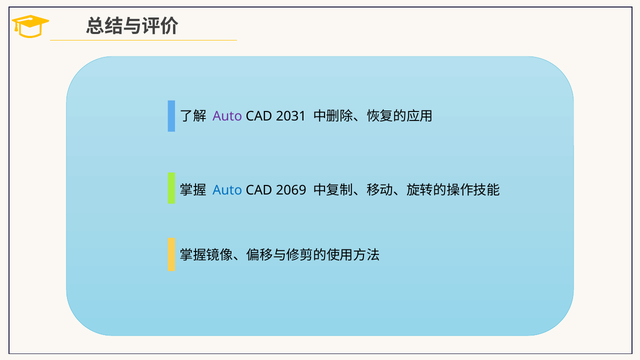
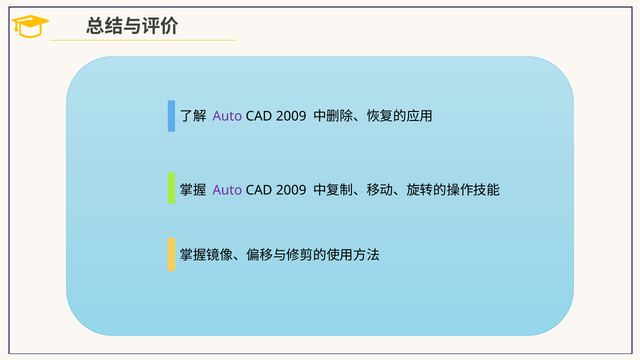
2031: 2031 -> 2009 (291, 117)
Auto colour: blue -> purple (227, 190)
2069: 2069 -> 2009 (291, 190)
